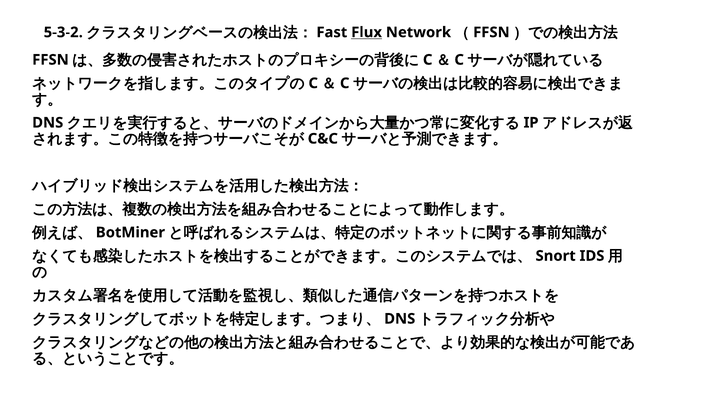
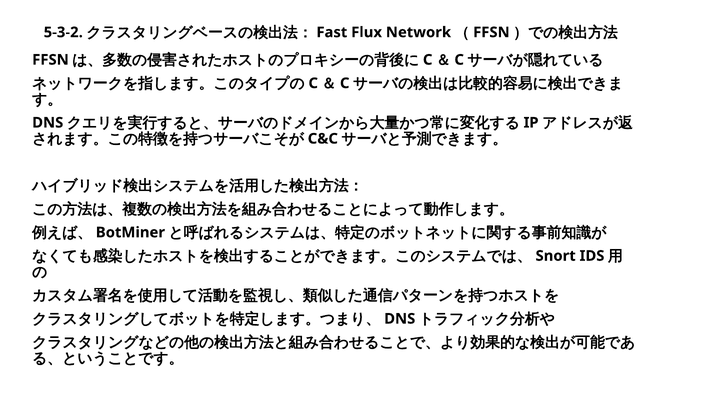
Flux underline: present -> none (367, 32)
